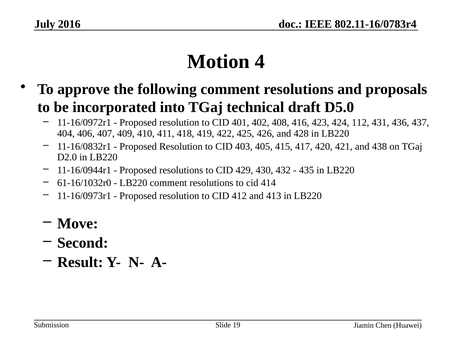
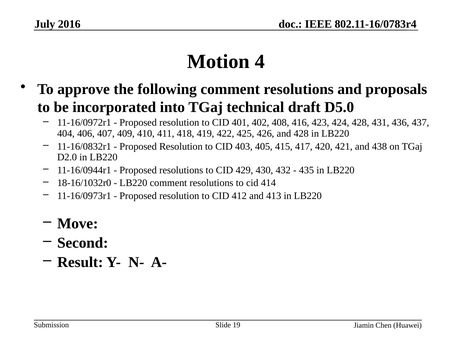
424 112: 112 -> 428 (360, 123)
61-16/1032r0: 61-16/1032r0 -> 18-16/1032r0 (84, 183)
